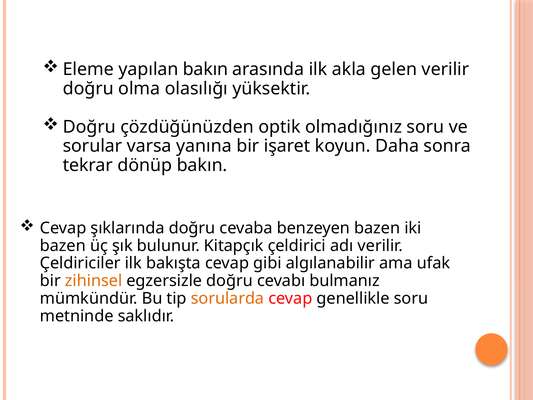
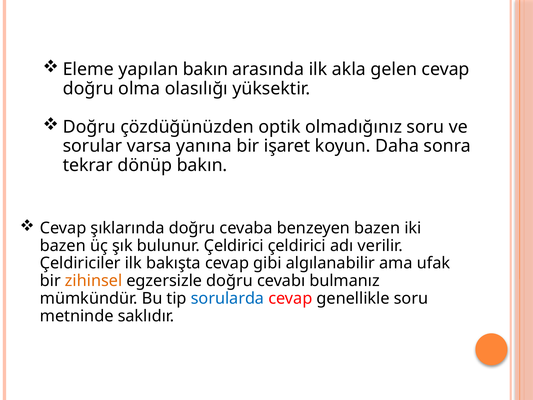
gelen verilir: verilir -> cevap (446, 69)
bulunur Kitapçık: Kitapçık -> Çeldirici (234, 246)
sorularda colour: orange -> blue (227, 298)
